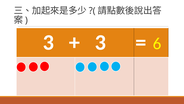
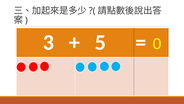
3: 3 -> 5 (100, 42)
6: 6 -> 0 (157, 43)
